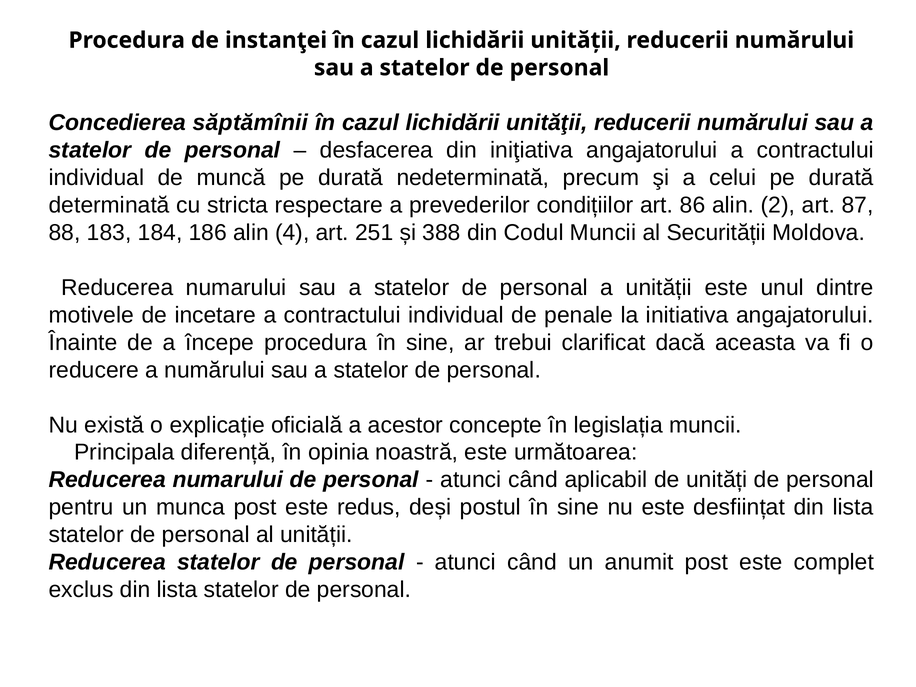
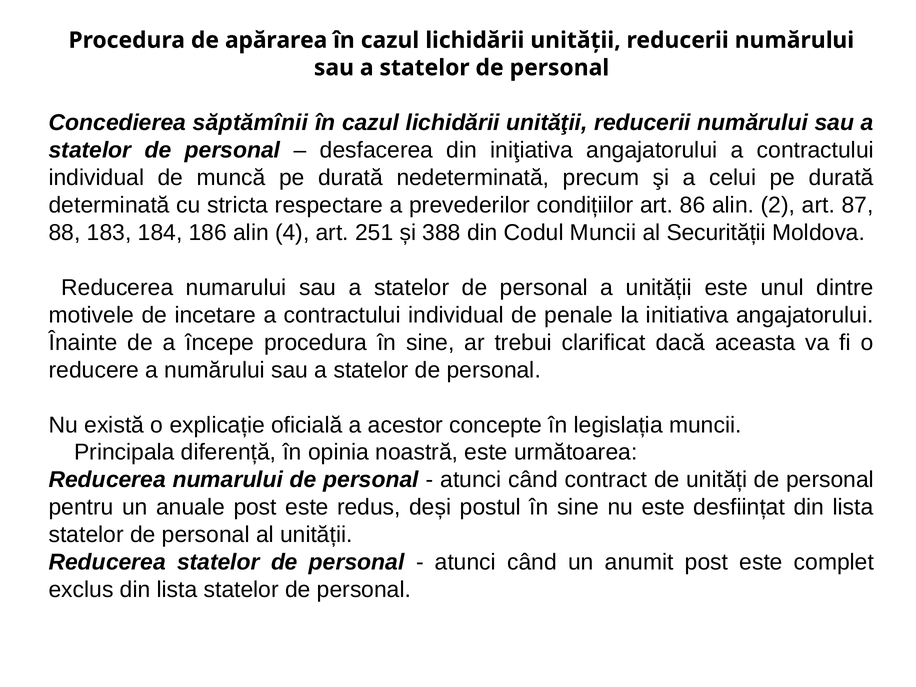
instanţei: instanţei -> apărarea (276, 40)
aplicabil: aplicabil -> contract (606, 480)
munca: munca -> anuale (191, 507)
